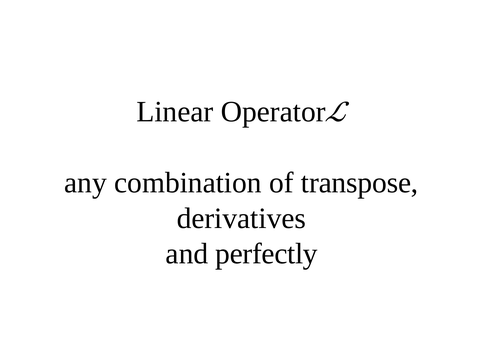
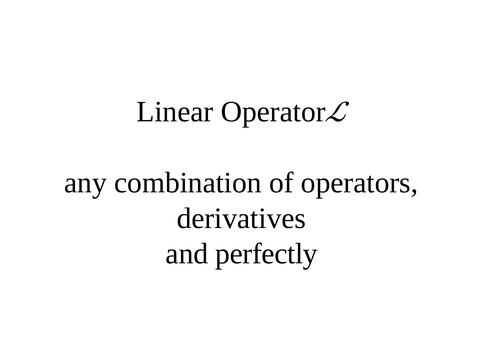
transpose: transpose -> operators (360, 182)
